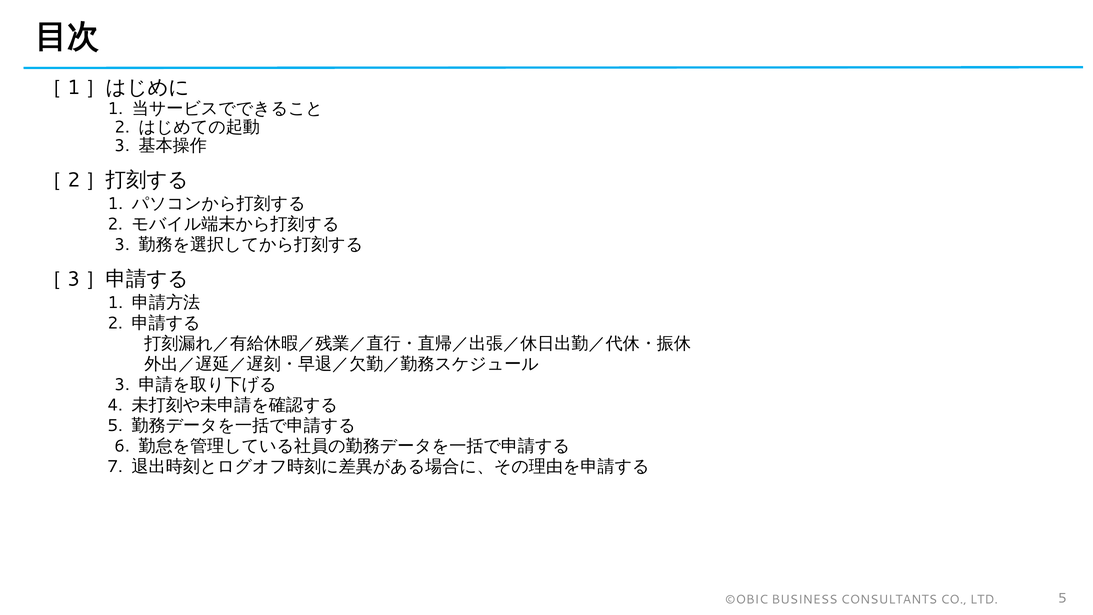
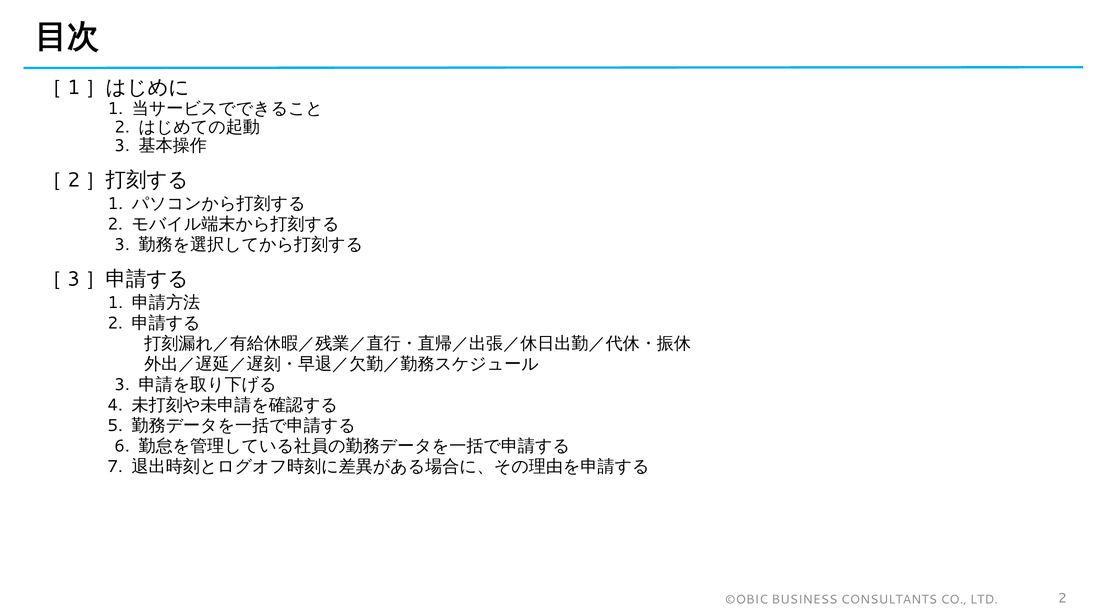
LTD 5: 5 -> 2 (1062, 598)
